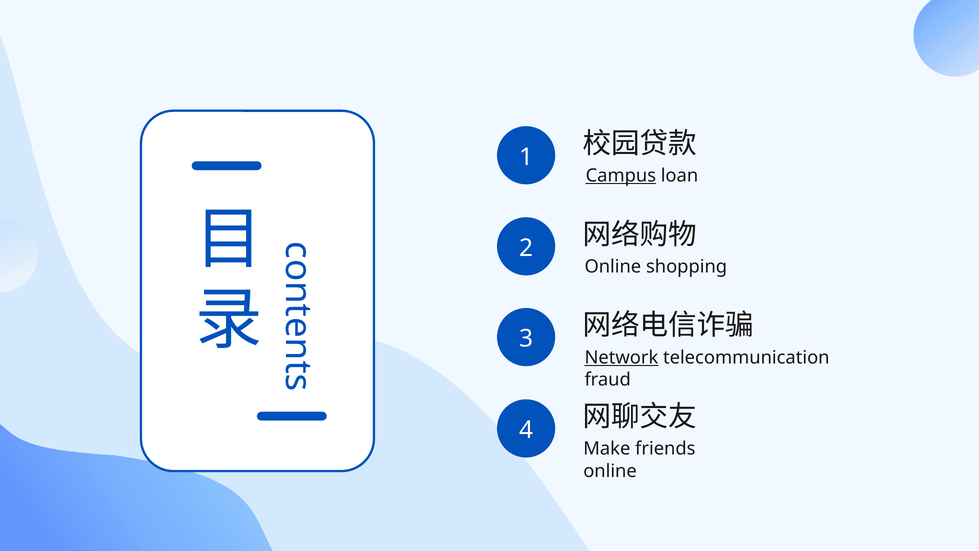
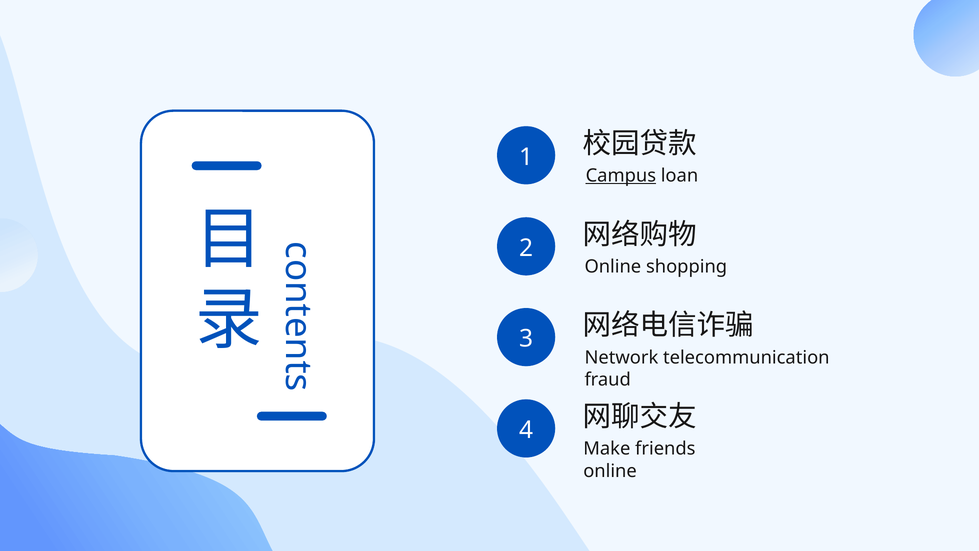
Network underline: present -> none (621, 357)
